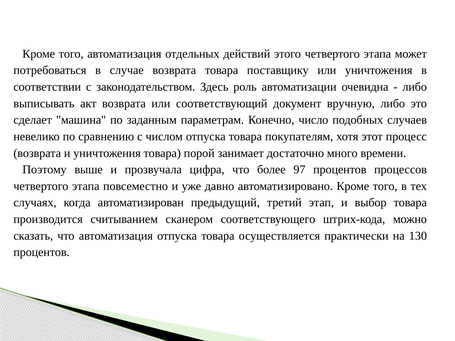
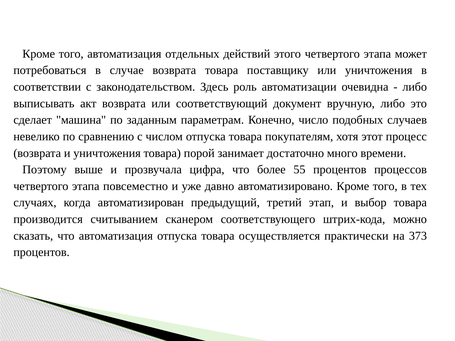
97: 97 -> 55 (299, 170)
130: 130 -> 373 (418, 236)
